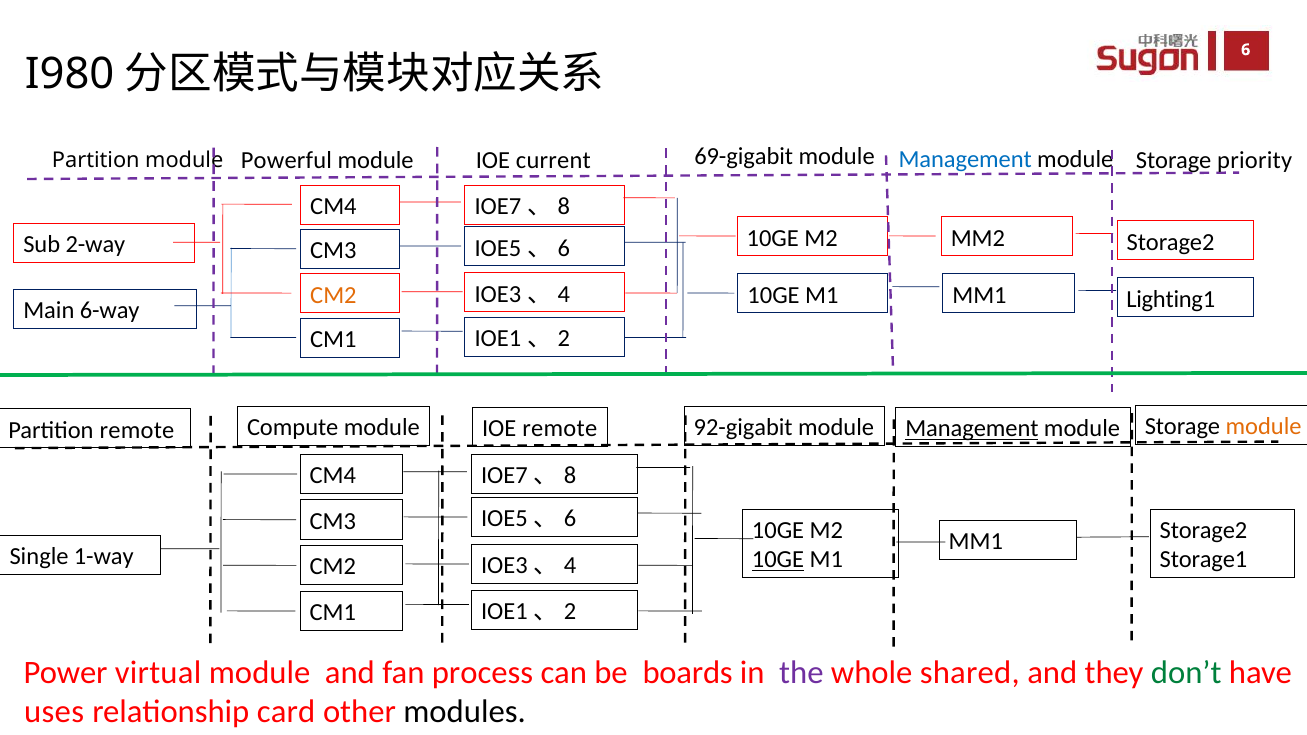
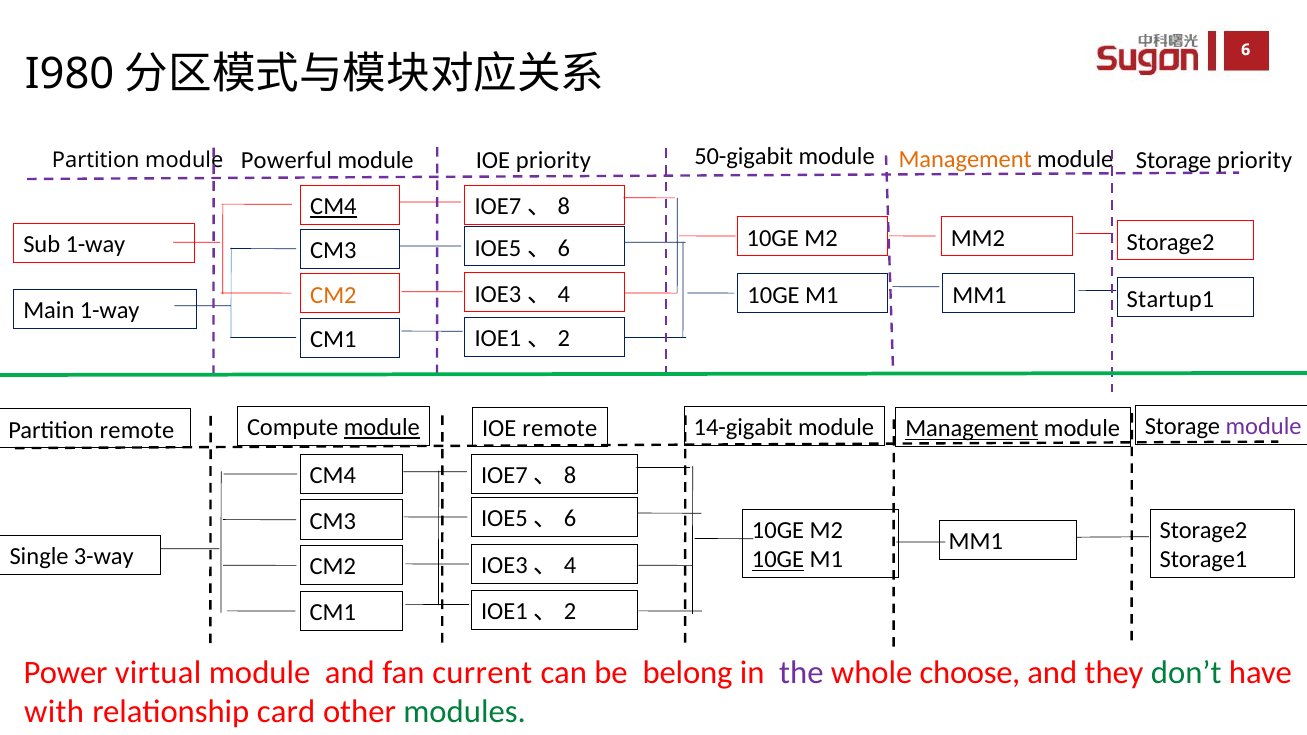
69-gigabit: 69-gigabit -> 50-gigabit (744, 157)
Management colour: blue -> orange (965, 159)
IOE current: current -> priority (553, 161)
CM4 underline: none -> present (333, 206)
Sub 2-way: 2-way -> 1-way (95, 244)
Lighting1: Lighting1 -> Startup1 (1170, 299)
Main 6-way: 6-way -> 1-way (110, 311)
module colour: orange -> purple (1264, 427)
92-gigabit: 92-gigabit -> 14-gigabit (743, 428)
module underline: none -> present (382, 427)
1-way: 1-way -> 3-way (104, 557)
process: process -> current (482, 673)
boards: boards -> belong (688, 673)
shared: shared -> choose (970, 673)
uses: uses -> with (54, 712)
modules colour: black -> green (465, 712)
